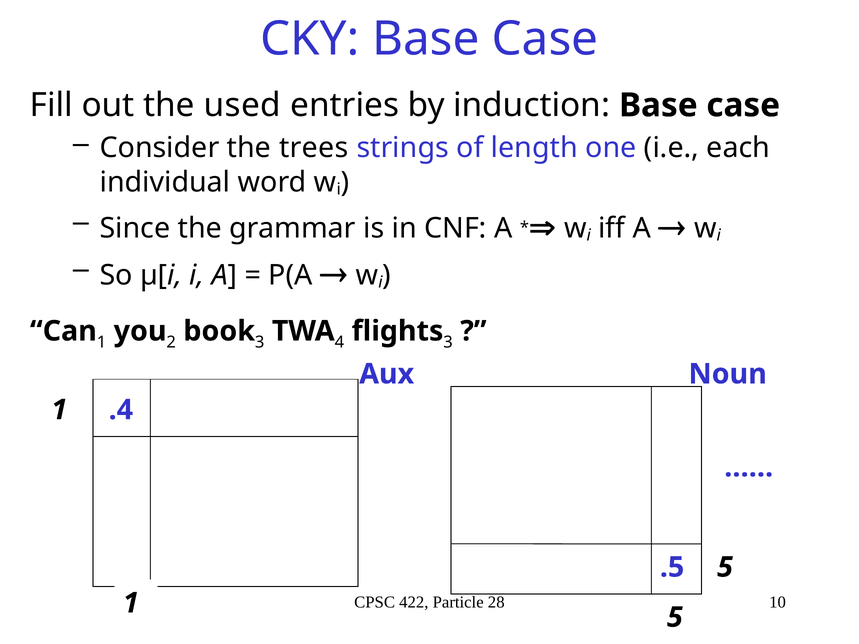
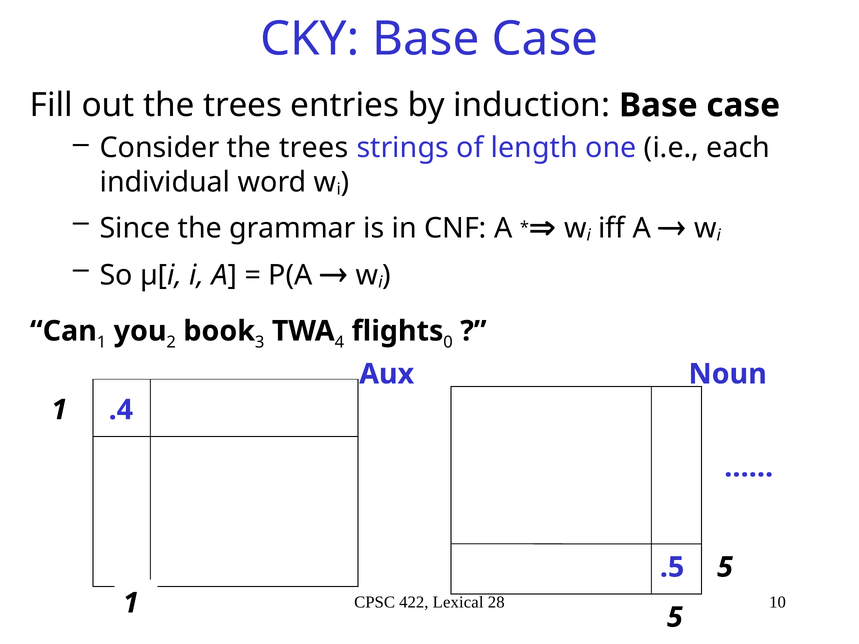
out the used: used -> trees (243, 105)
3: 3 -> 0 (448, 343)
Particle: Particle -> Lexical (458, 602)
